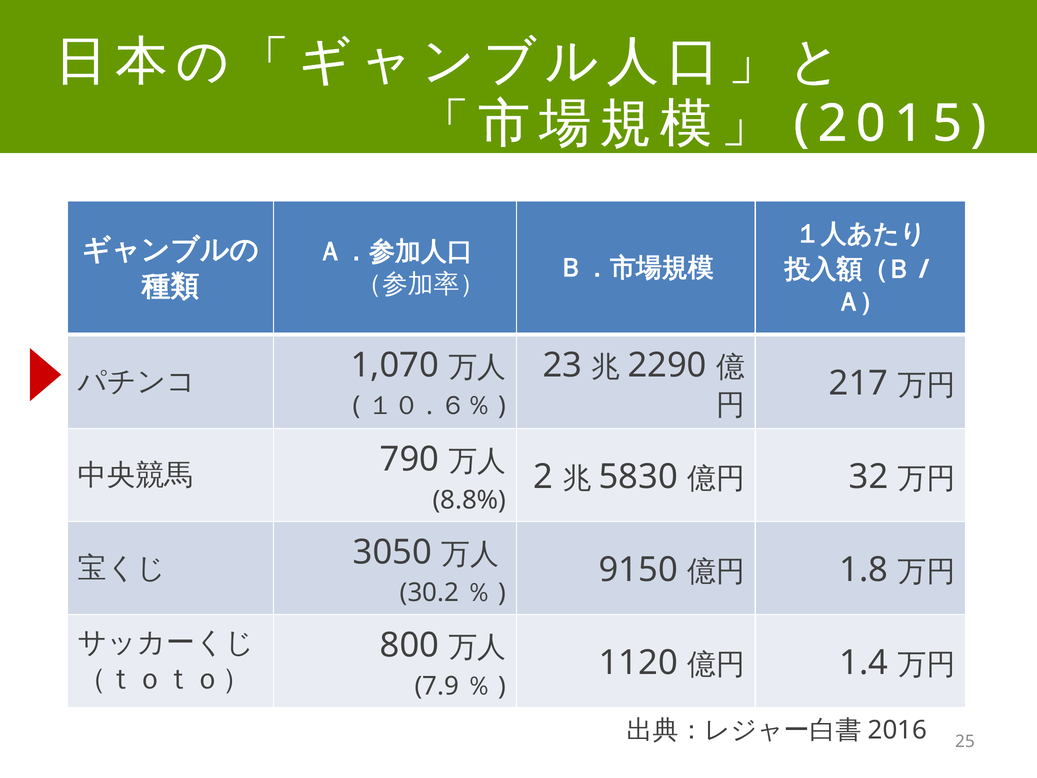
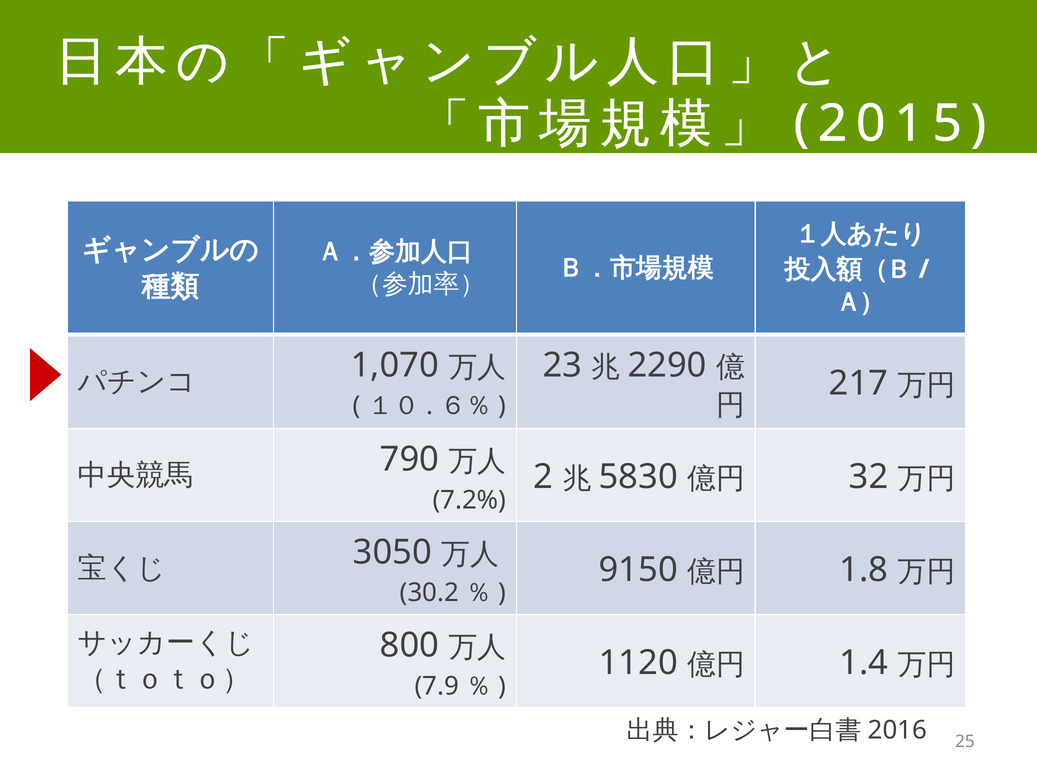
8.8%: 8.8% -> 7.2% (469, 500)
